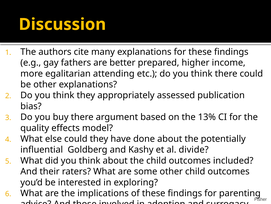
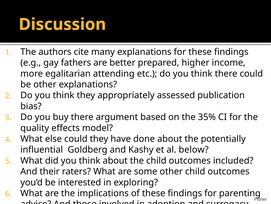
13%: 13% -> 35% (207, 117)
divide: divide -> below (194, 149)
